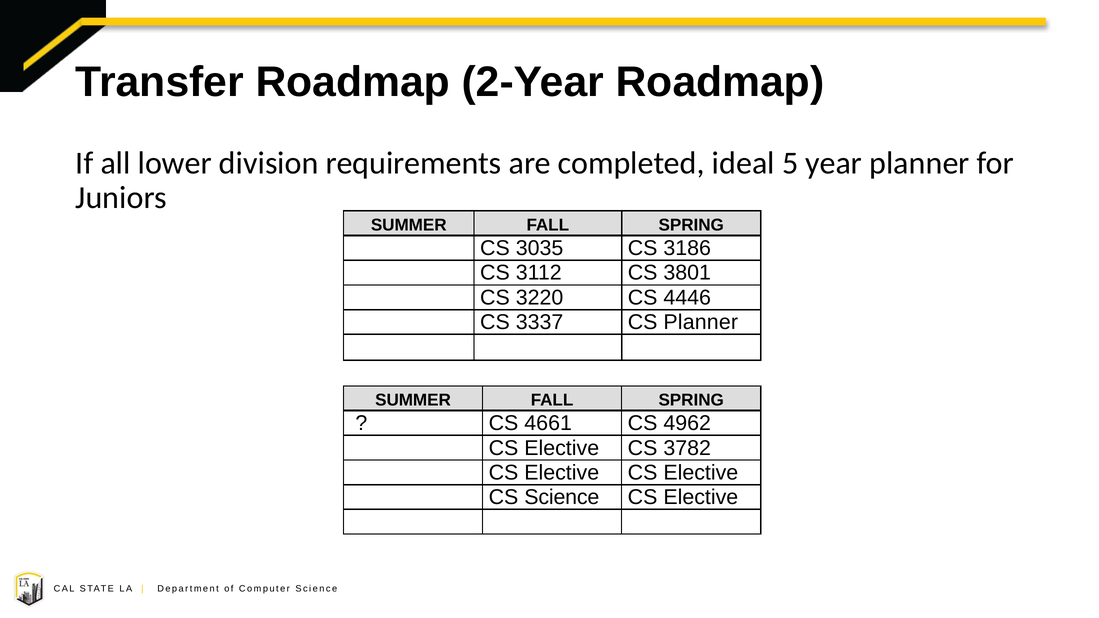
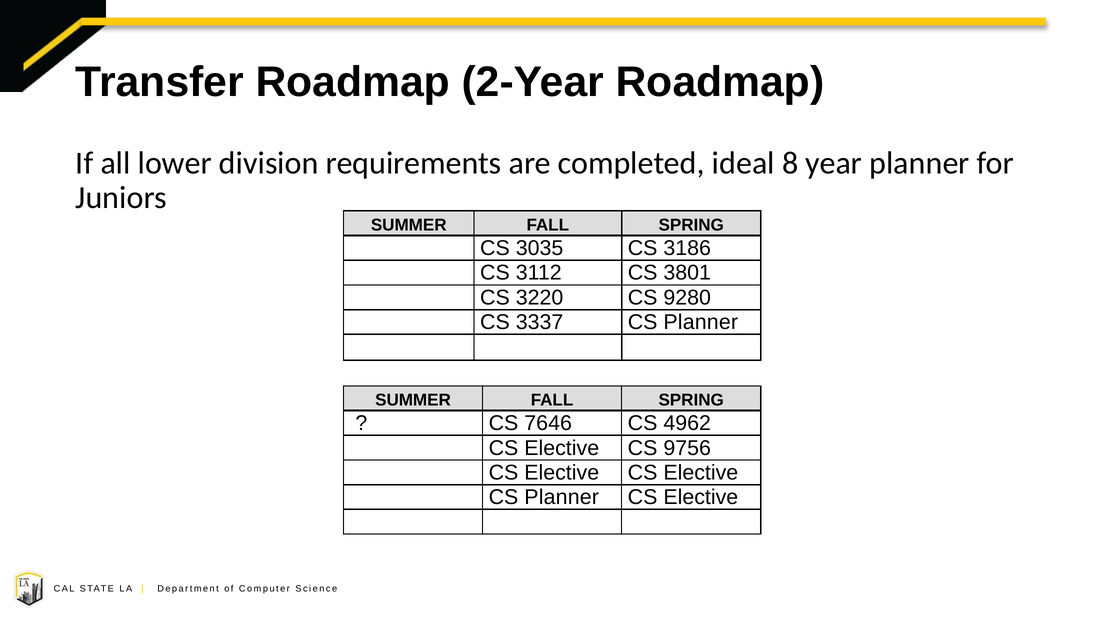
5: 5 -> 8 (790, 163)
4446: 4446 -> 9280 (687, 298)
4661: 4661 -> 7646 (548, 423)
3782: 3782 -> 9756 (687, 448)
Science: Science -> Planner (562, 498)
